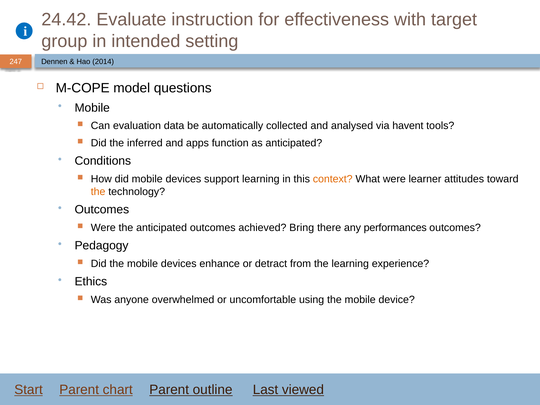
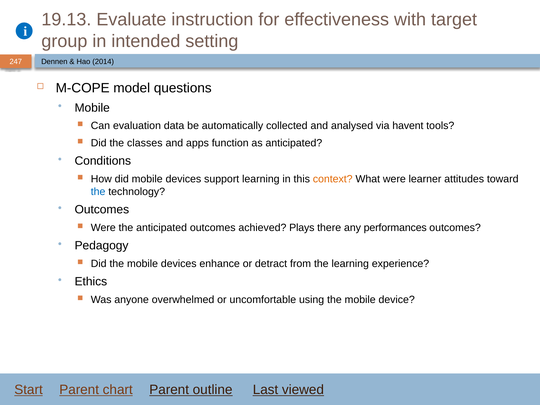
24.42: 24.42 -> 19.13 (66, 20)
inferred: inferred -> classes (145, 143)
the colour: orange -> blue (98, 192)
Bring: Bring -> Plays (302, 228)
